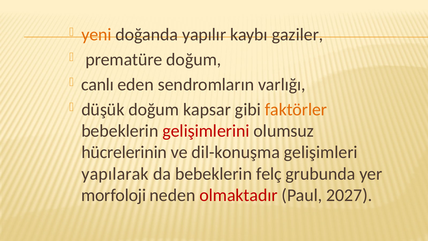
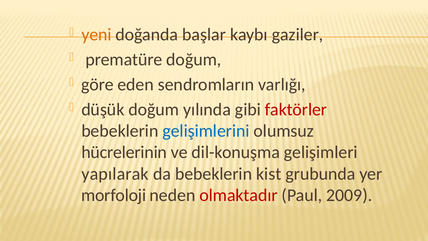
yapılır: yapılır -> başlar (204, 35)
canlı: canlı -> göre (97, 84)
kapsar: kapsar -> yılında (207, 109)
faktörler colour: orange -> red (296, 109)
gelişimlerini colour: red -> blue (206, 131)
felç: felç -> kist (269, 174)
2027: 2027 -> 2009 (349, 195)
